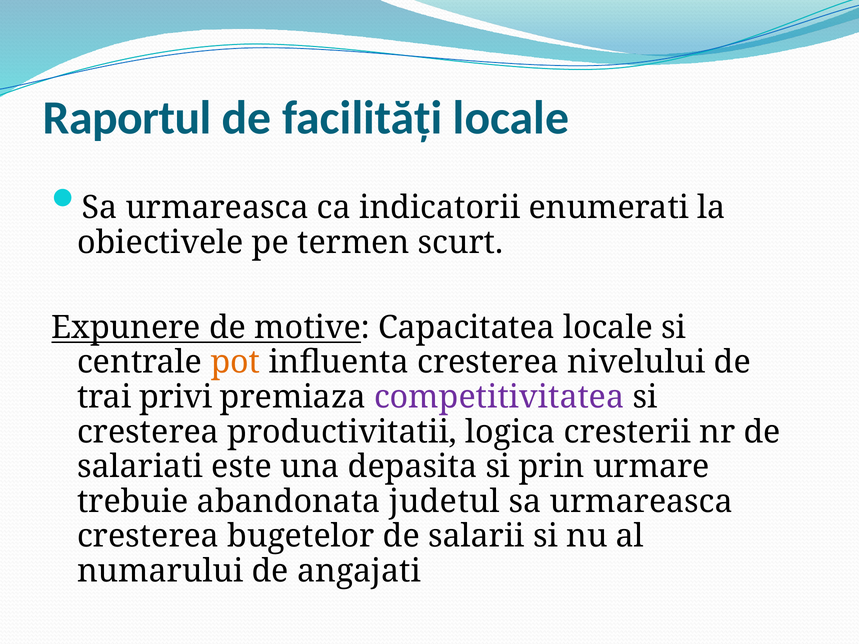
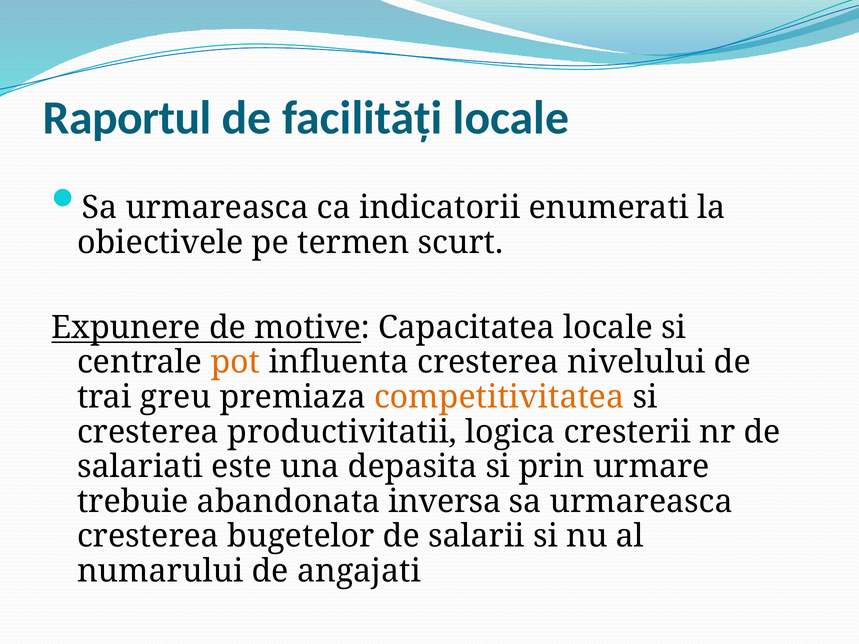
privi: privi -> greu (176, 397)
competitivitatea colour: purple -> orange (499, 397)
judetul: judetul -> inversa (445, 502)
